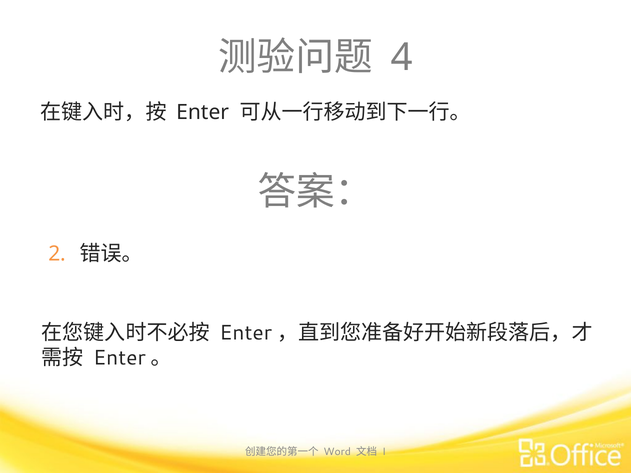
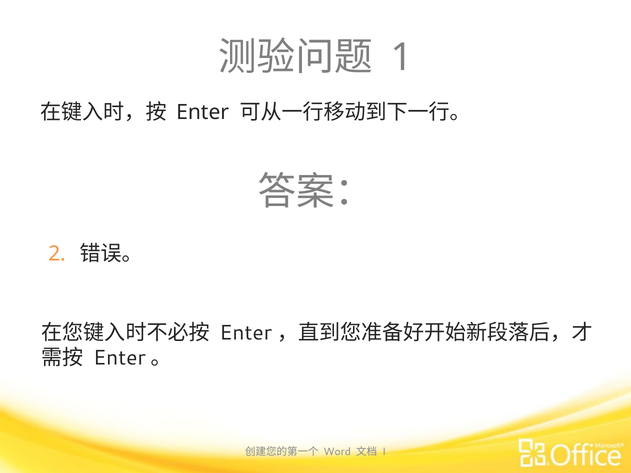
4: 4 -> 1 (402, 58)
